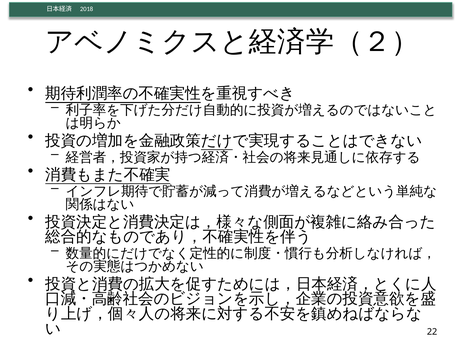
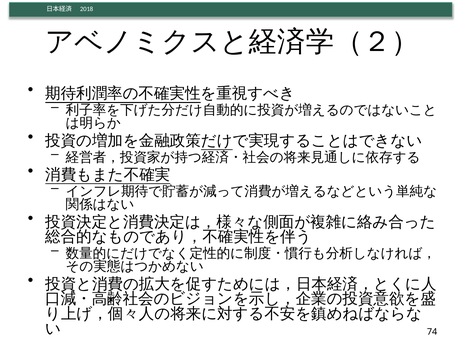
22: 22 -> 74 (432, 332)
